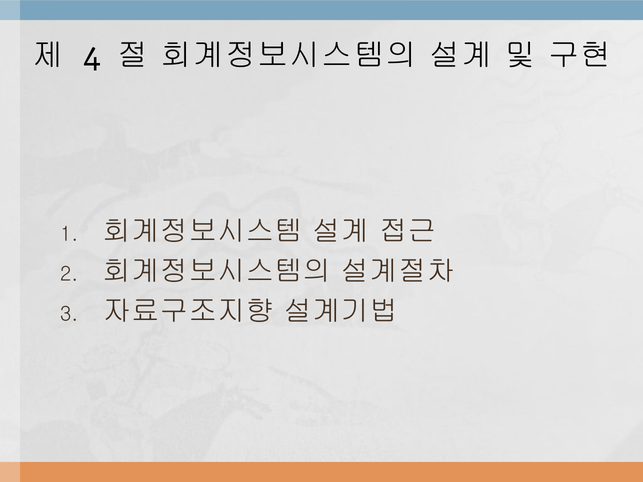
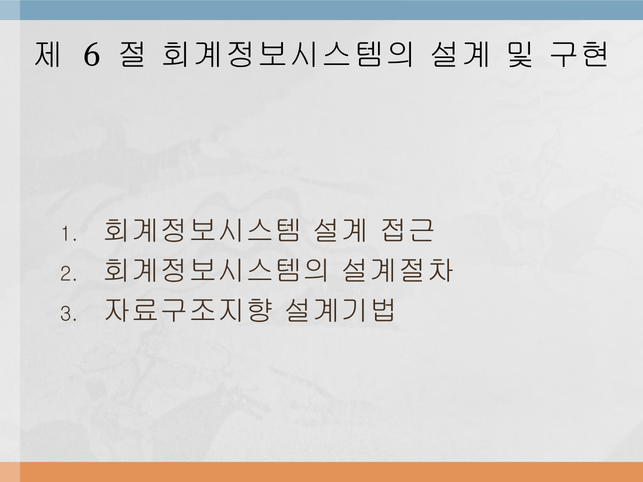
4: 4 -> 6 (92, 55)
